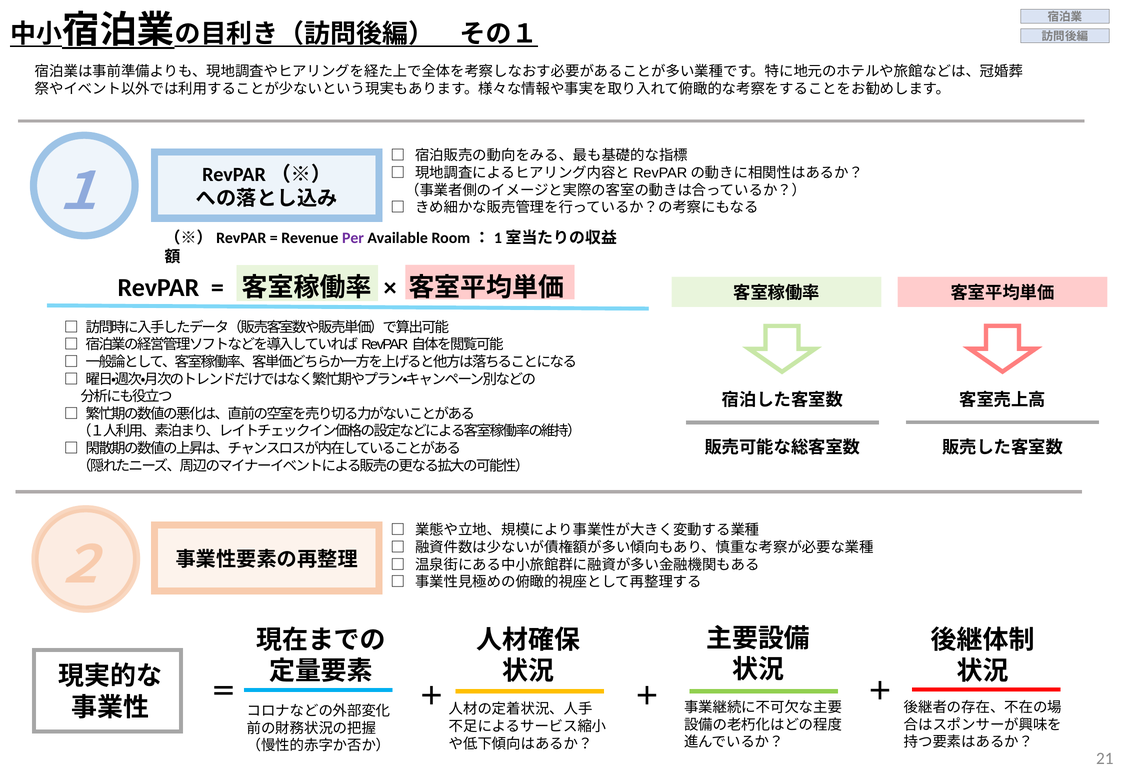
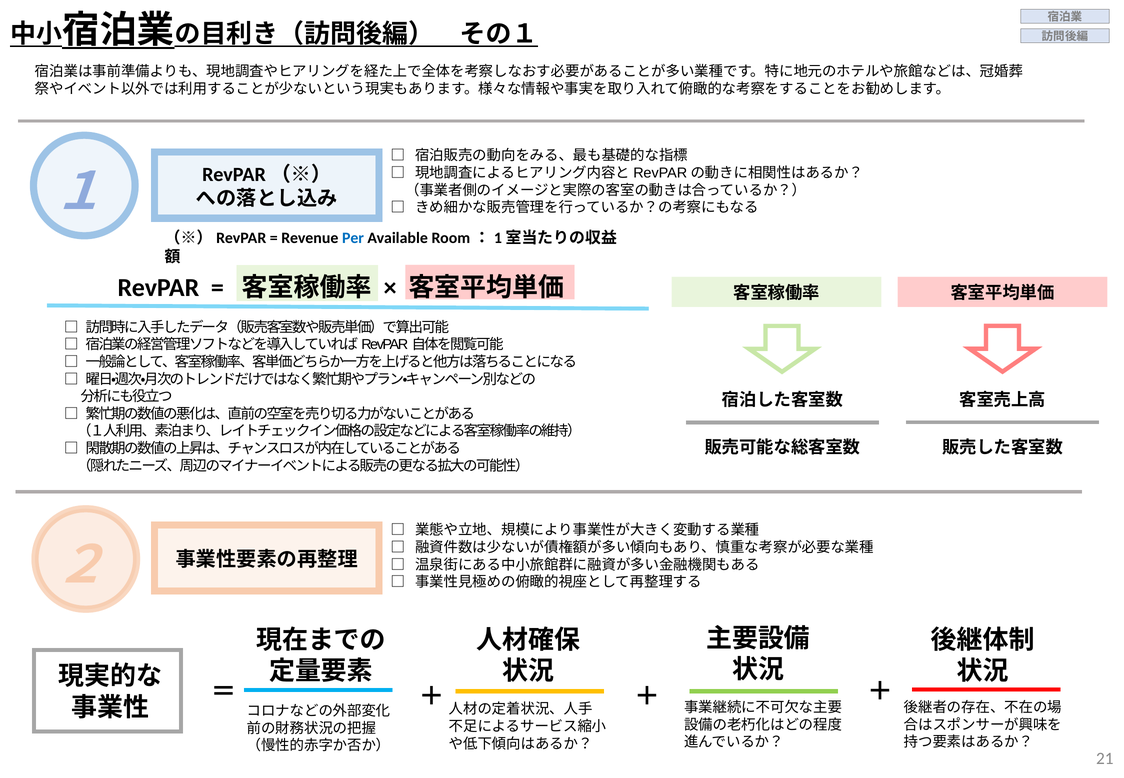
Per colour: purple -> blue (353, 238)
